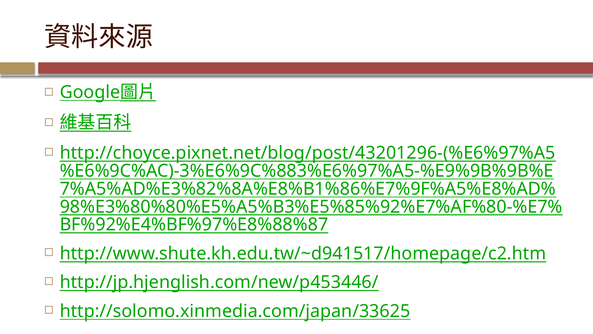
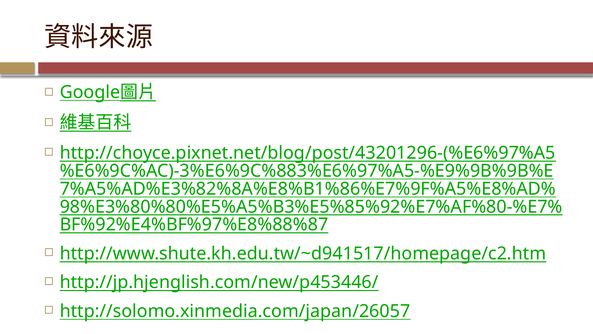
http://solomo.xinmedia.com/japan/33625: http://solomo.xinmedia.com/japan/33625 -> http://solomo.xinmedia.com/japan/26057 (235, 311)
